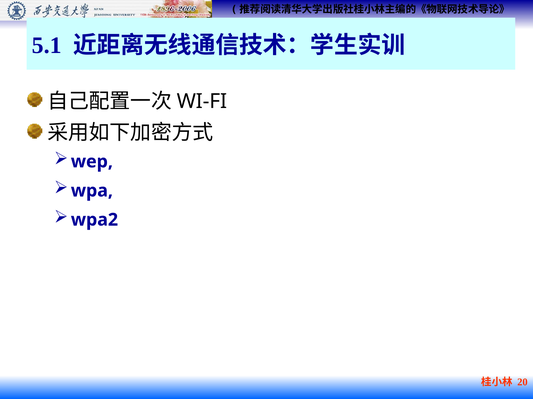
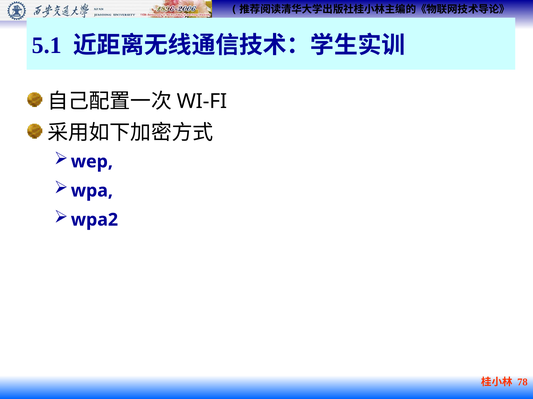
20: 20 -> 78 (522, 383)
